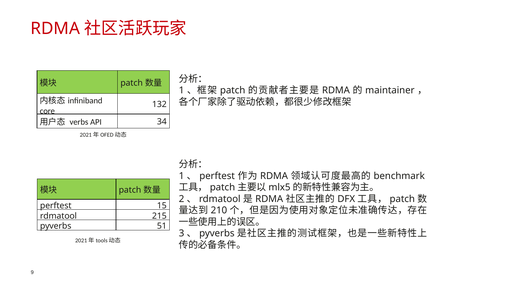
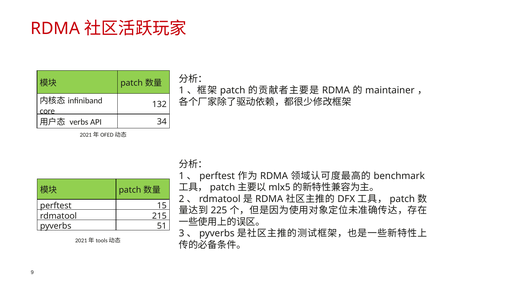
210: 210 -> 225 (219, 210)
